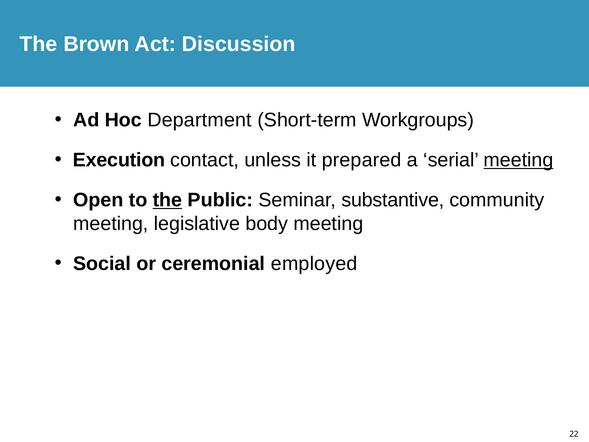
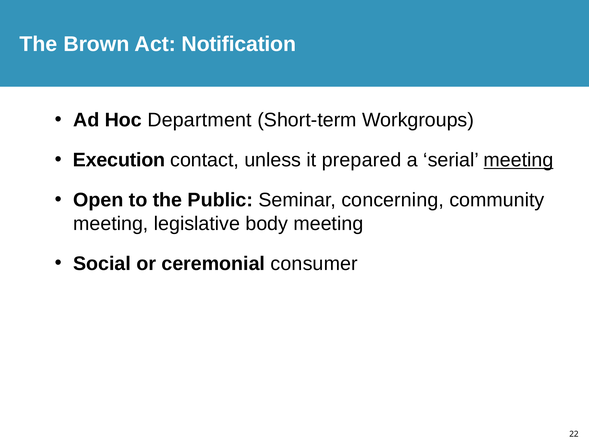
Discussion: Discussion -> Notification (239, 44)
the underline: present -> none (167, 200)
substantive: substantive -> concerning (393, 200)
employed: employed -> consumer (314, 263)
